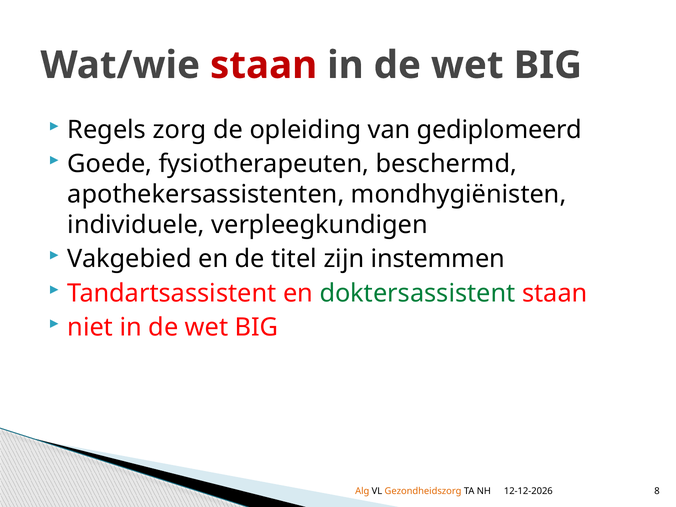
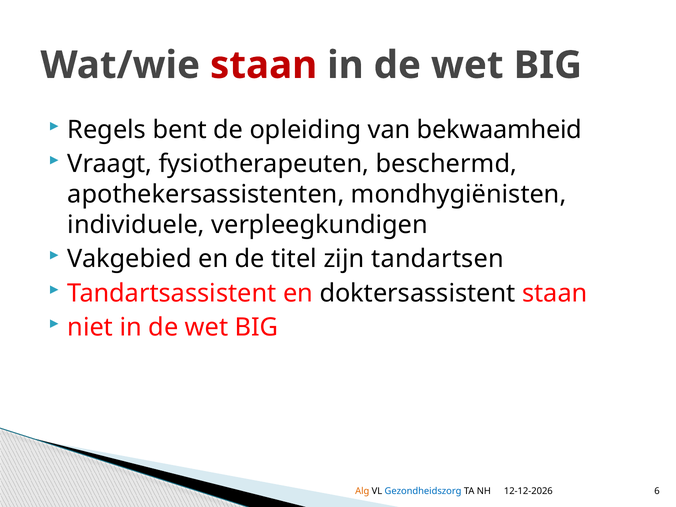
zorg: zorg -> bent (180, 130)
gediplomeerd: gediplomeerd -> bekwaamheid (499, 130)
Goede: Goede -> Vraagt (110, 164)
instemmen: instemmen -> tandartsen (438, 259)
doktersassistent colour: green -> black (418, 293)
Gezondheidszorg colour: orange -> blue (423, 491)
8: 8 -> 6 (657, 491)
